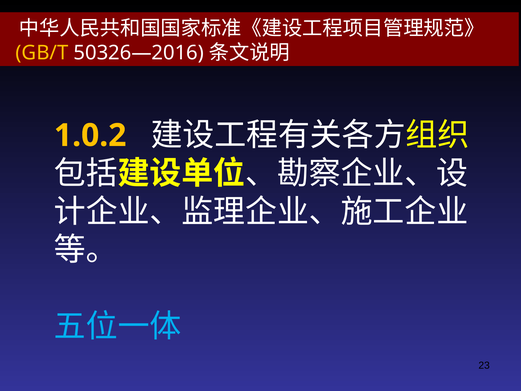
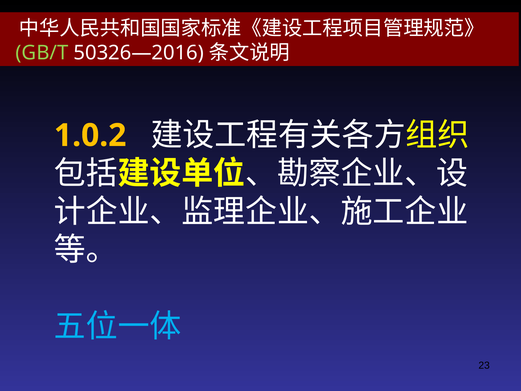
GB/T colour: yellow -> light green (42, 53)
